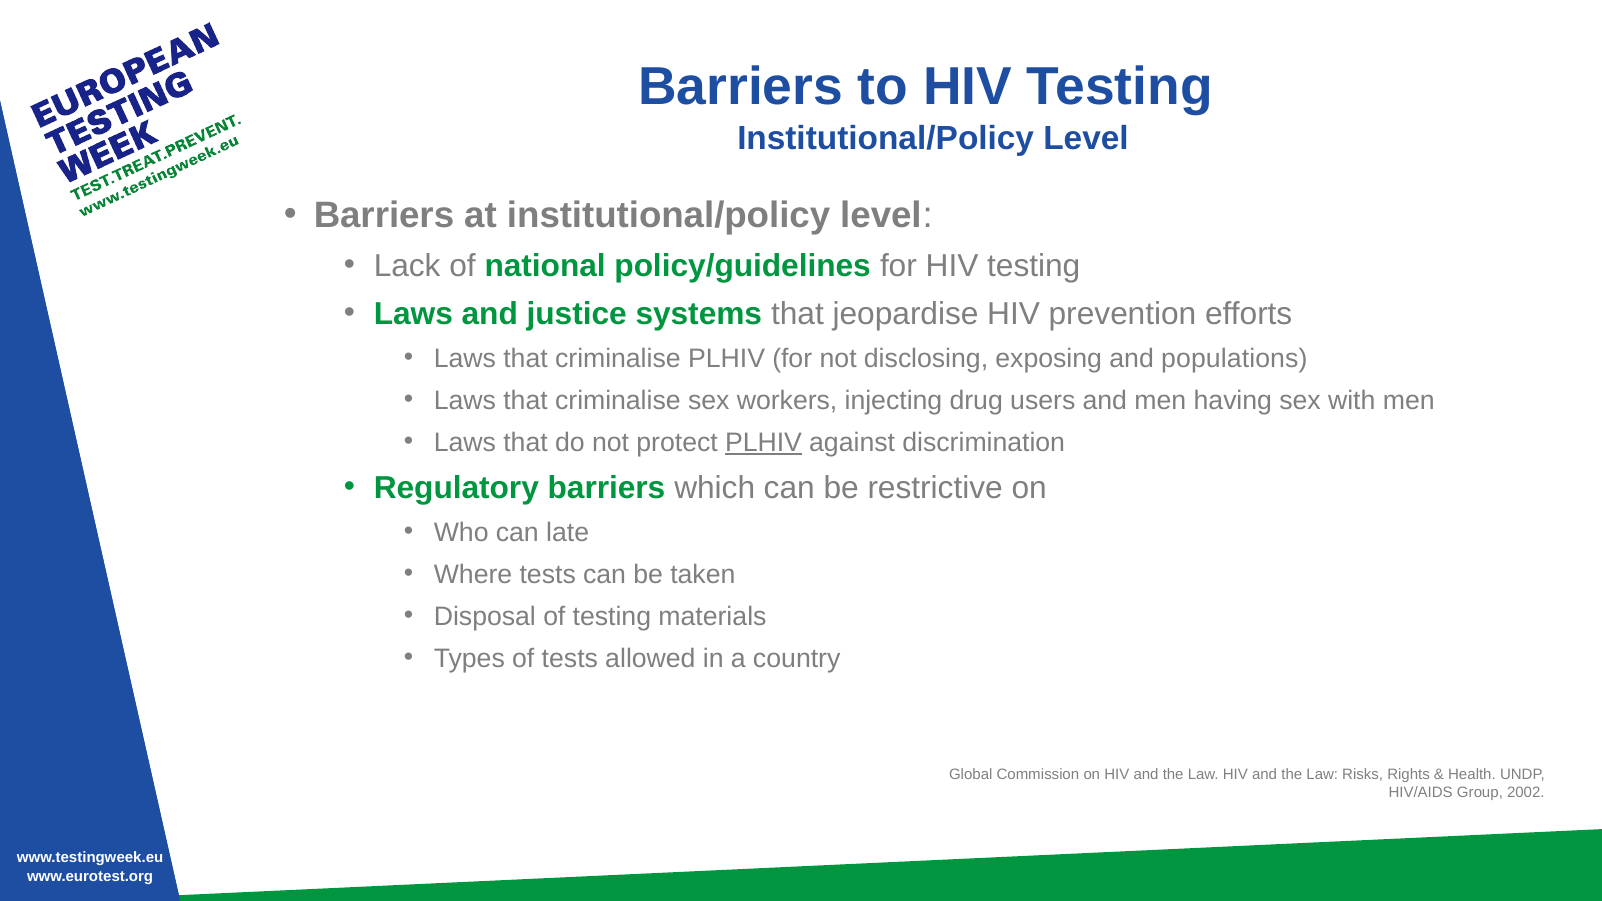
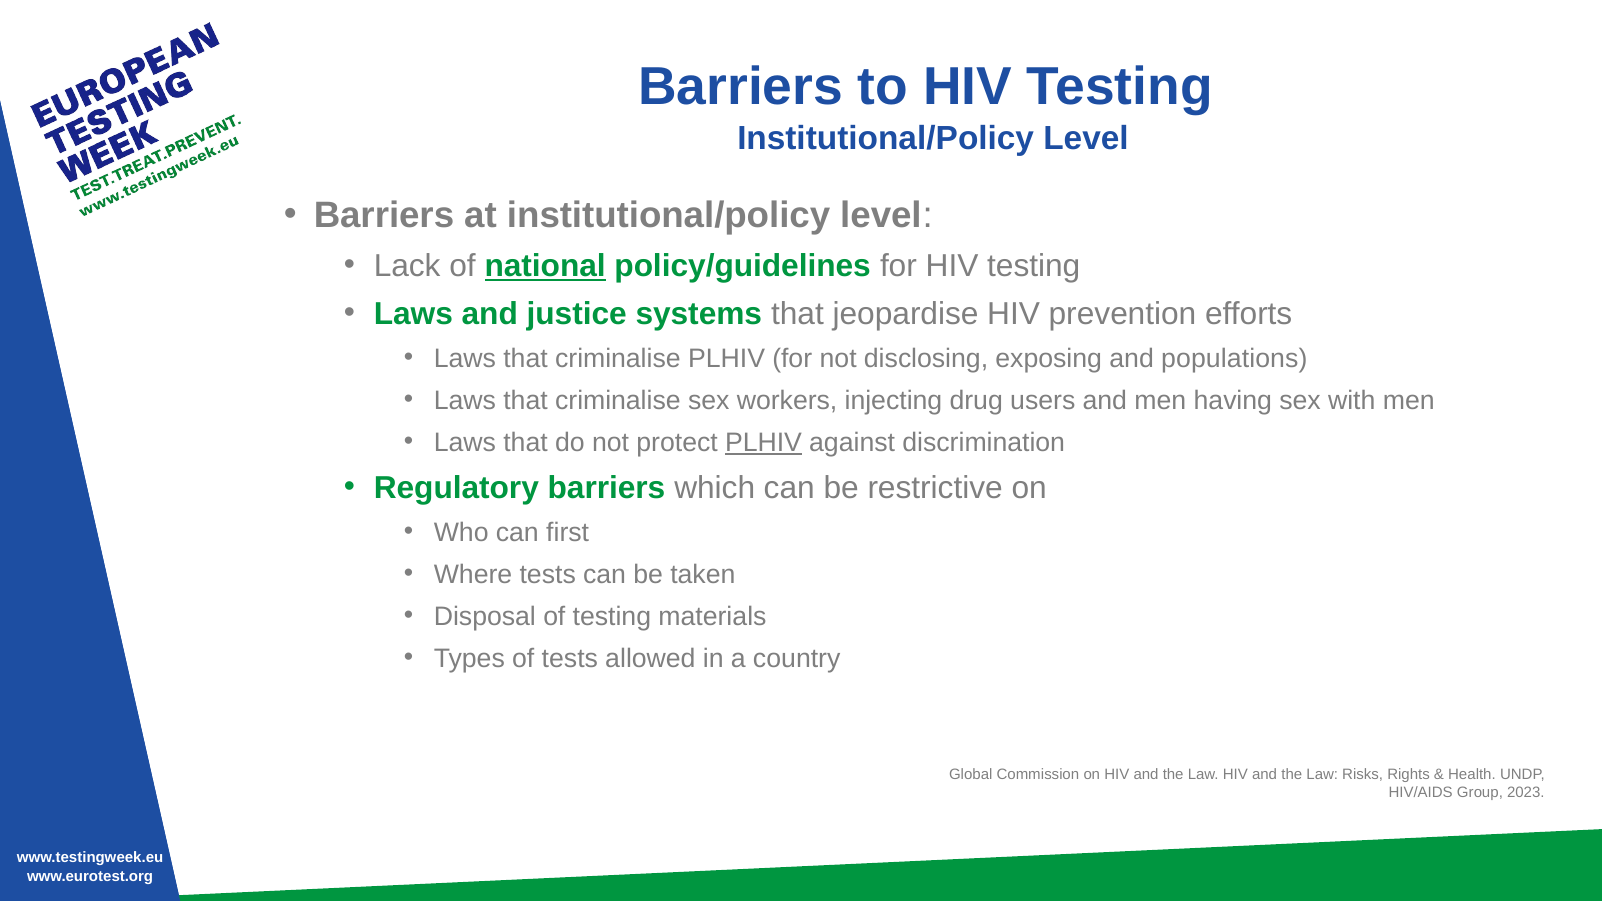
national underline: none -> present (545, 266)
late: late -> first (568, 533)
2002: 2002 -> 2023 (1526, 792)
